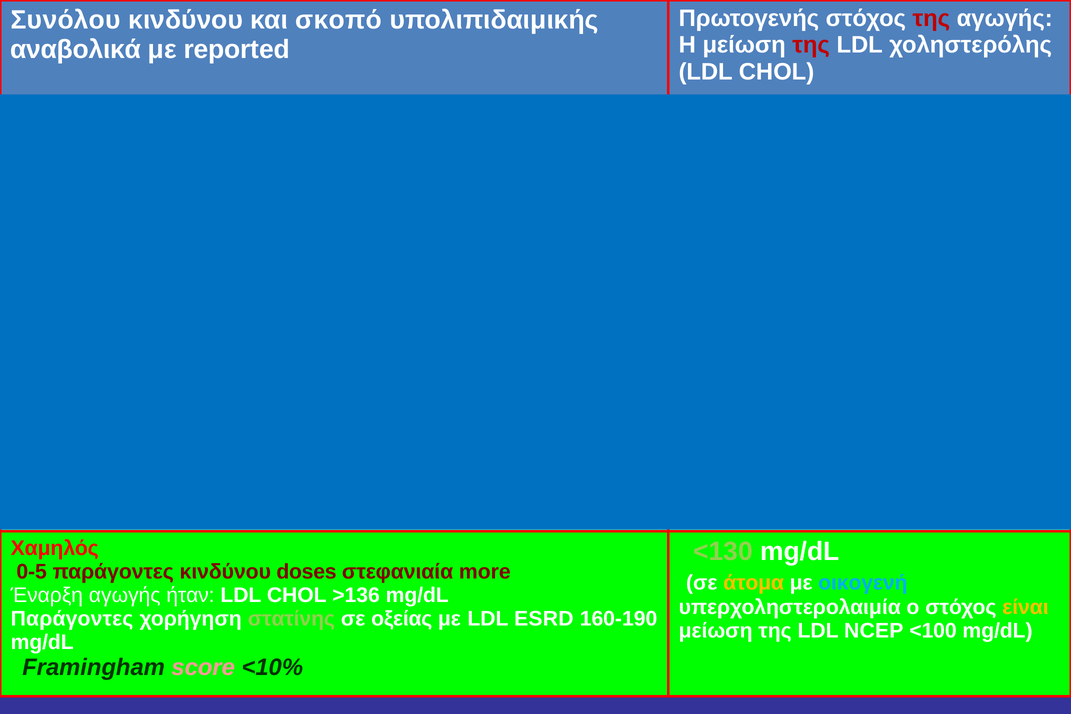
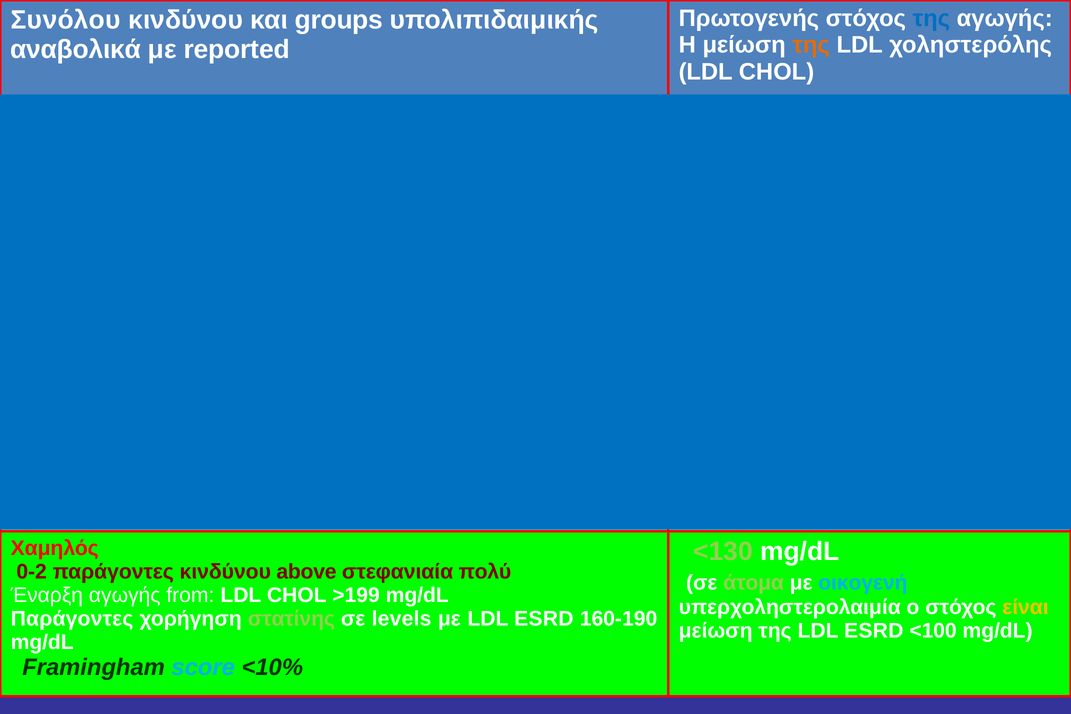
της colour: red -> blue (931, 18)
σκοπό: σκοπό -> groups (339, 20)
της colour: red -> orange (811, 45)
0-5: 0-5 -> 0-2 (32, 572)
doses: doses -> above (306, 572)
στεφανιαία more: more -> πολύ (485, 572)
άτομα colour: yellow -> light green (754, 583)
ήταν: ήταν -> from (190, 595)
>136: >136 -> >199 (356, 595)
οξείας: οξείας -> levels (402, 619)
της LDL NCEP: NCEP -> ESRD (874, 631)
score colour: pink -> light blue (203, 667)
